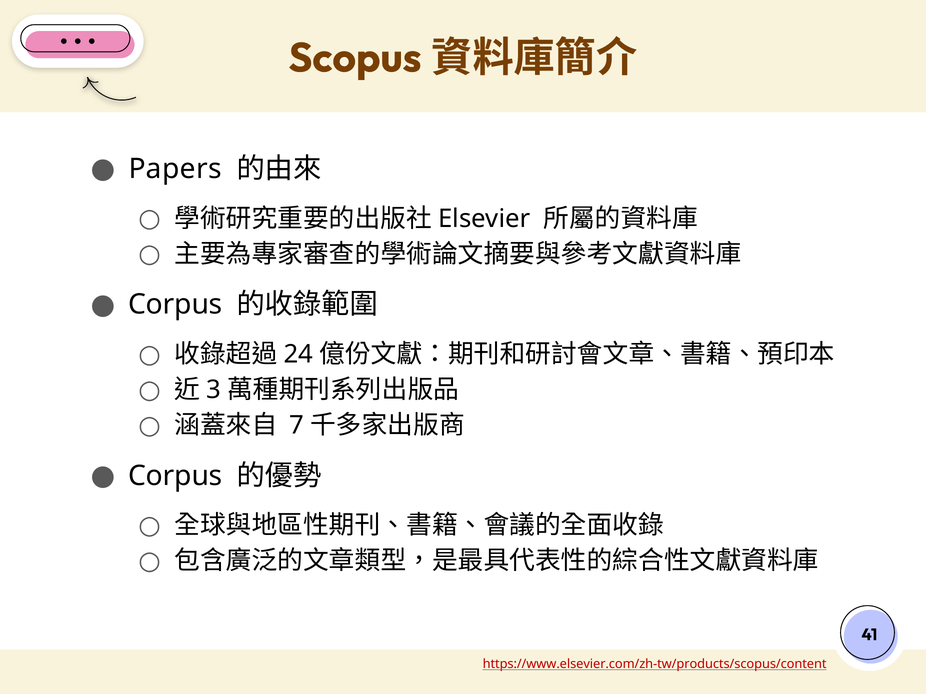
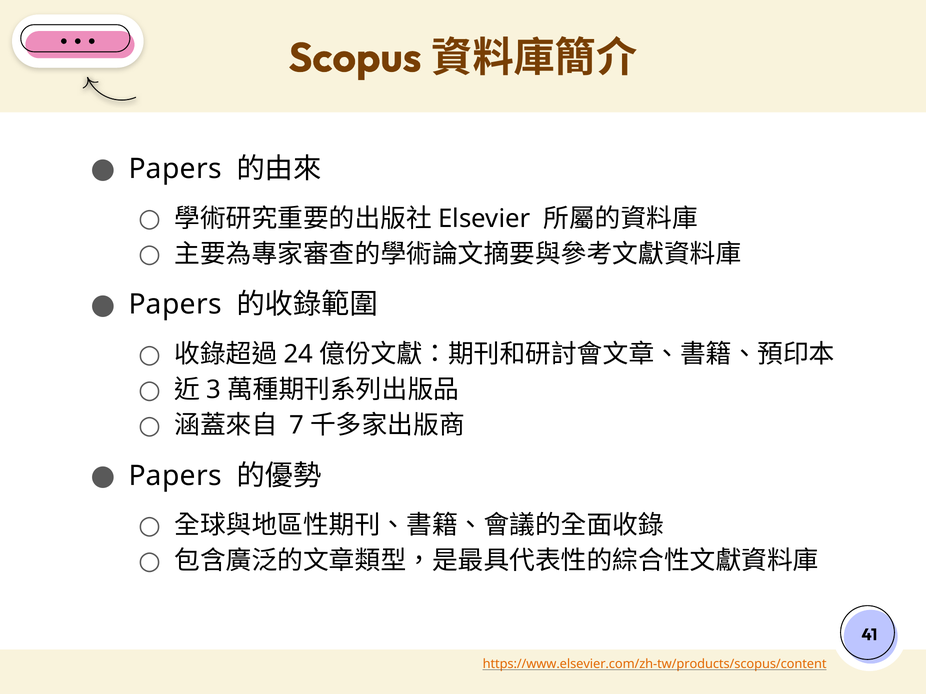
Corpus: Corpus -> Papers (175, 305)
Corpus: Corpus -> Papers (175, 476)
https://www.elsevier.com/zh-tw/products/scopus/content colour: red -> orange (655, 664)
